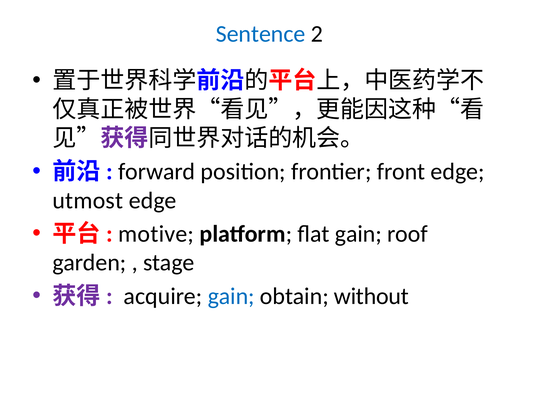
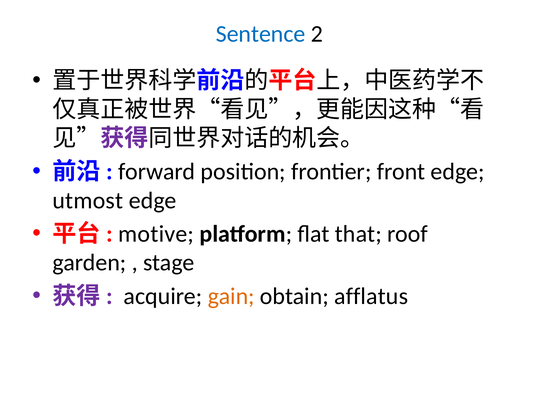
flat gain: gain -> that (358, 234)
gain colour: blue -> orange (231, 296)
without: without -> afflatus (371, 296)
